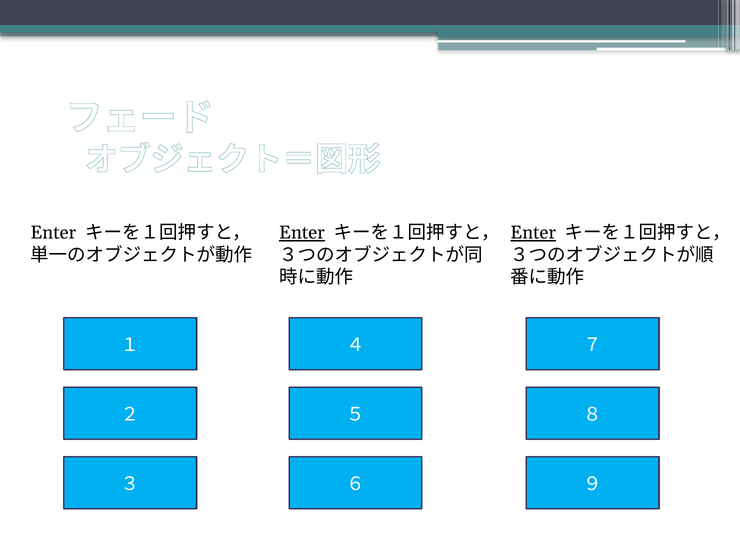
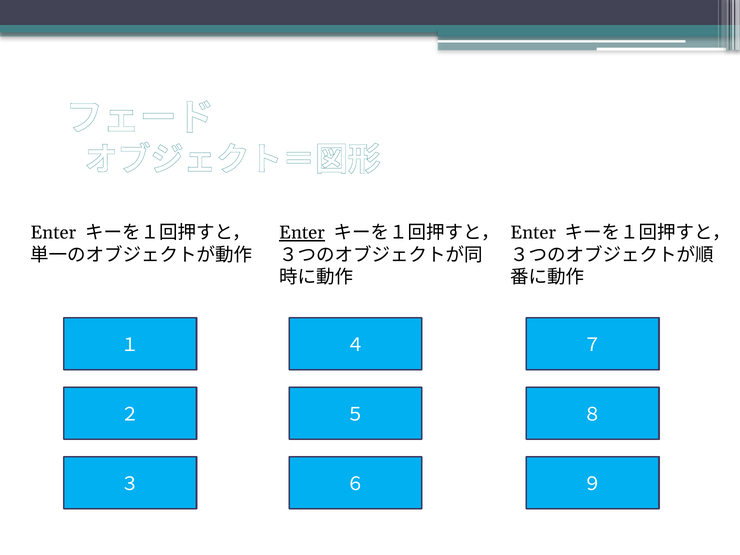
Enter underline: present -> none (533, 233)
